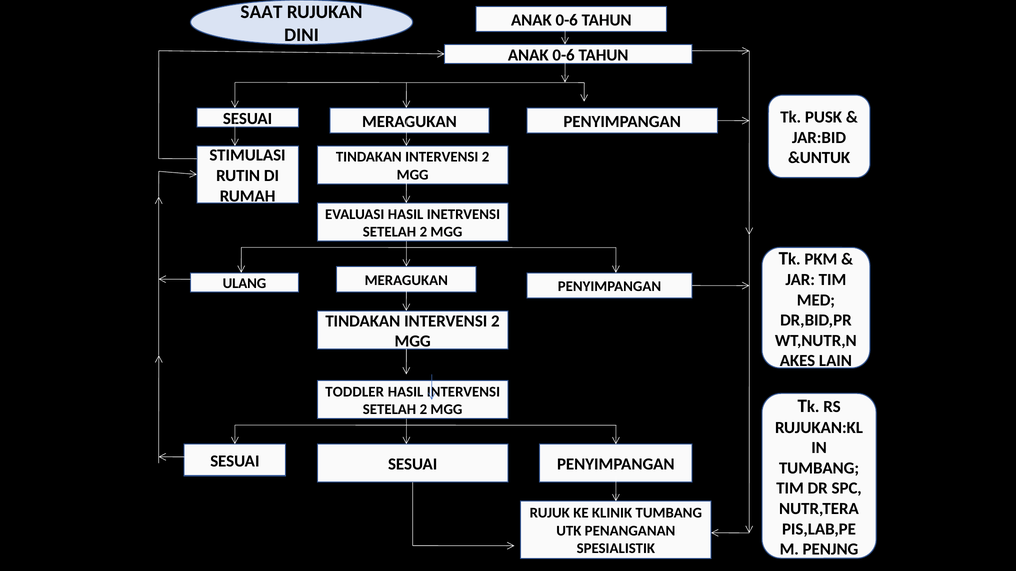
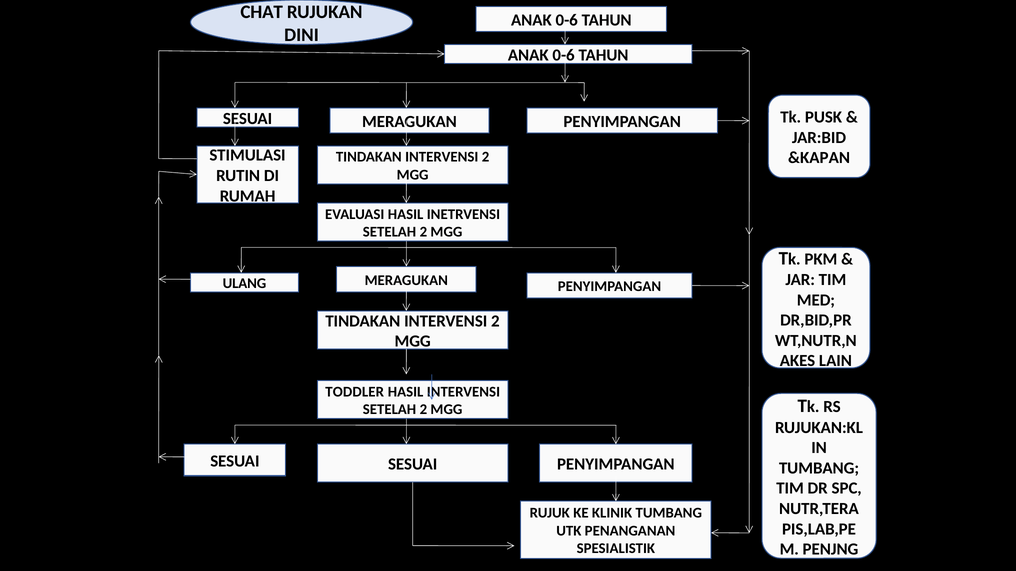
SAAT: SAAT -> CHAT (262, 12)
&UNTUK: &UNTUK -> &KAPAN (819, 158)
